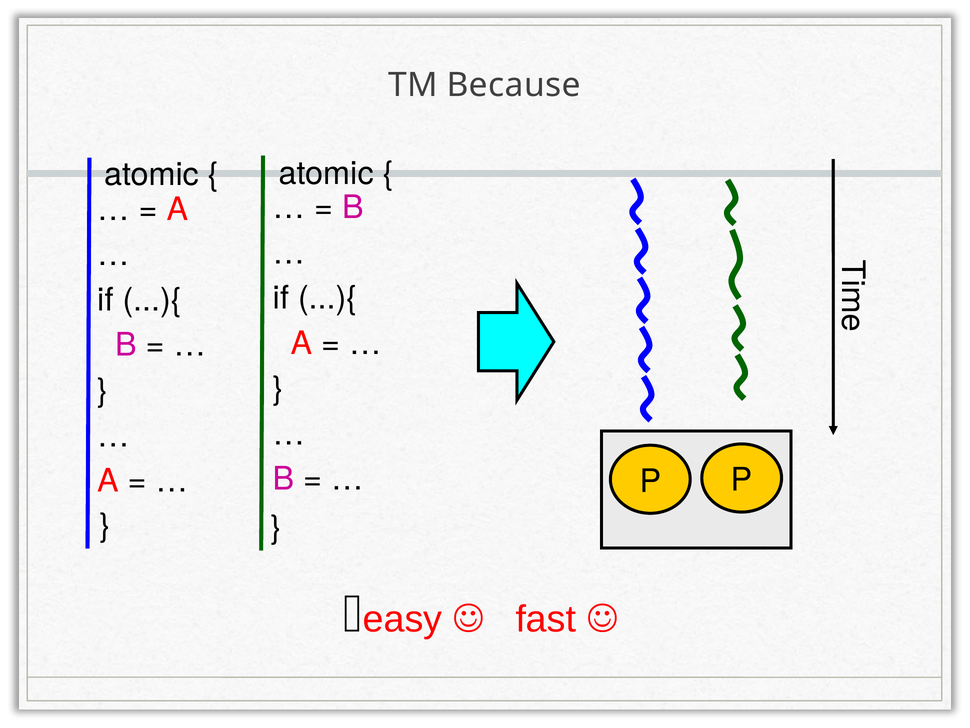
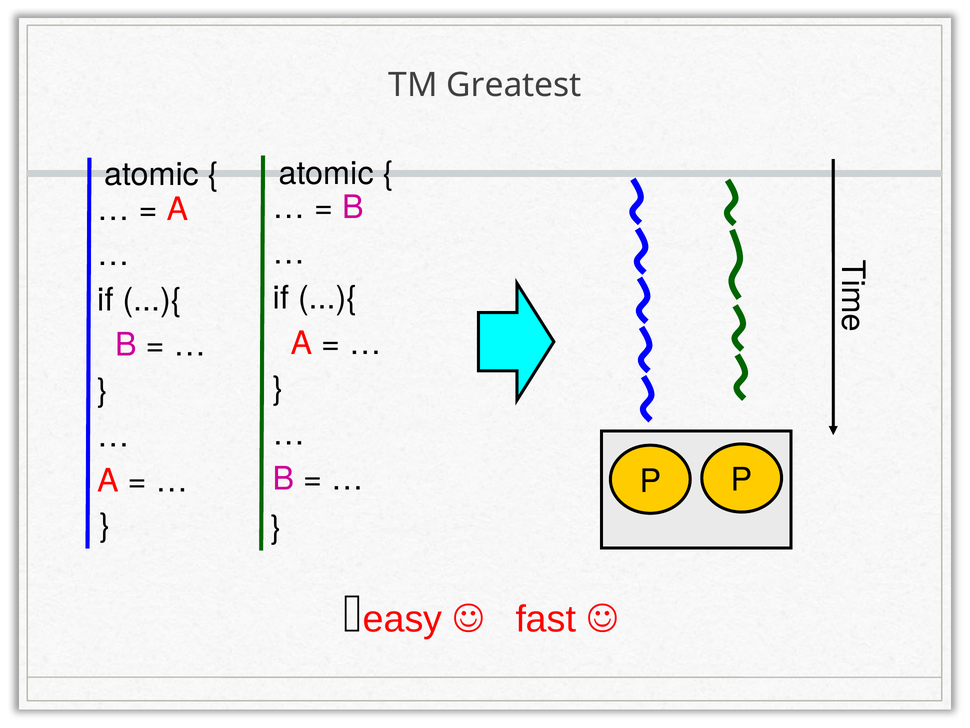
Because: Because -> Greatest (514, 85)
